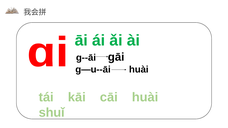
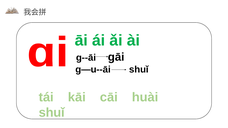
g—u--āi huài: huài -> shuǐ (139, 70)
